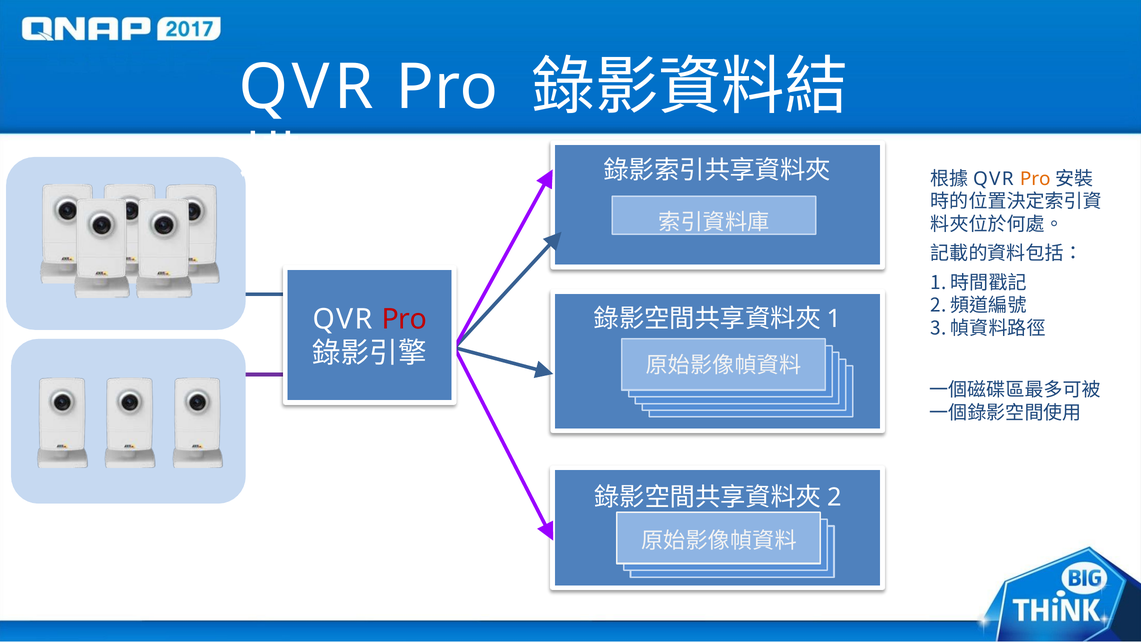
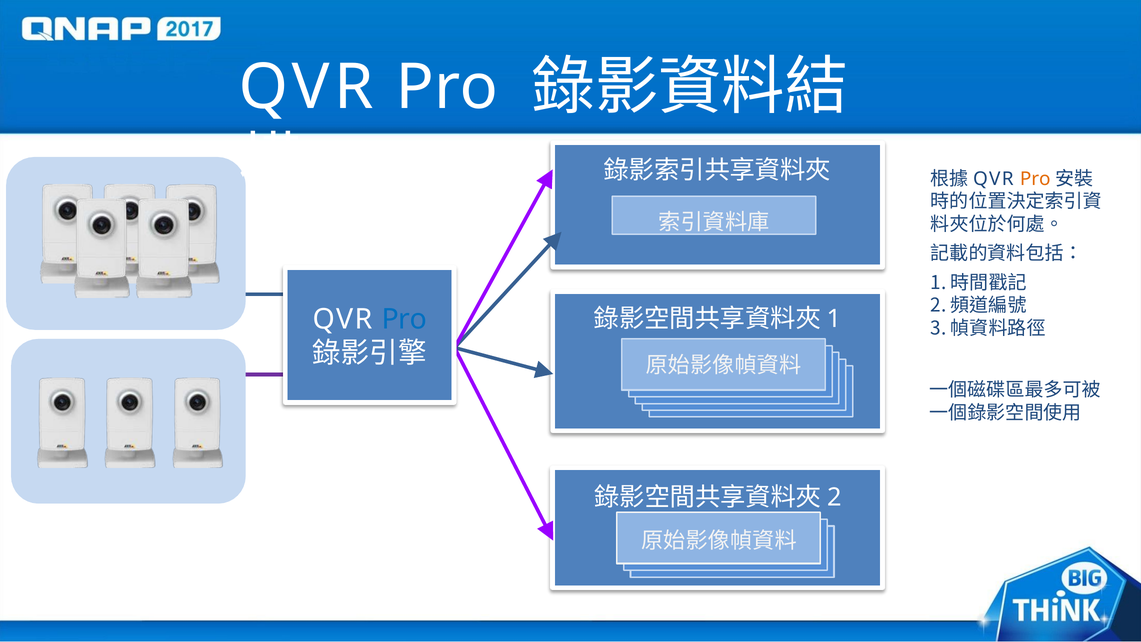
Pro colour: red -> blue (404, 319)
